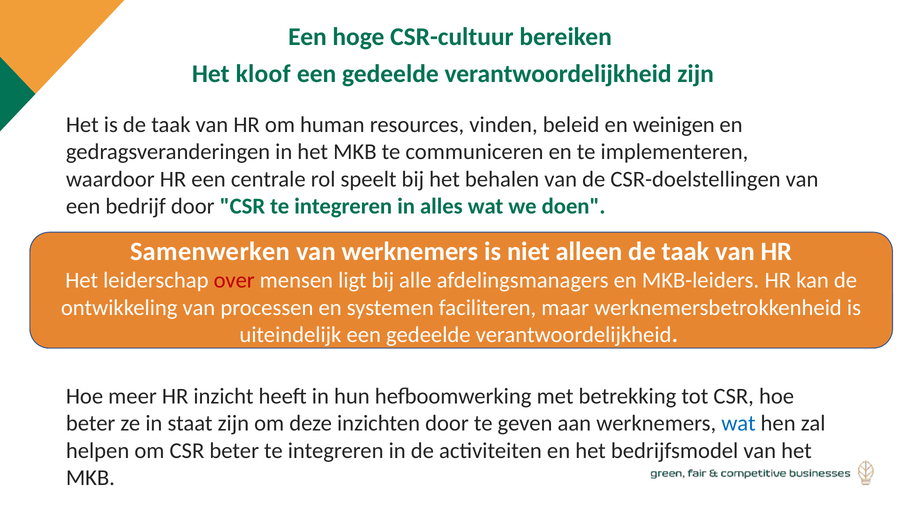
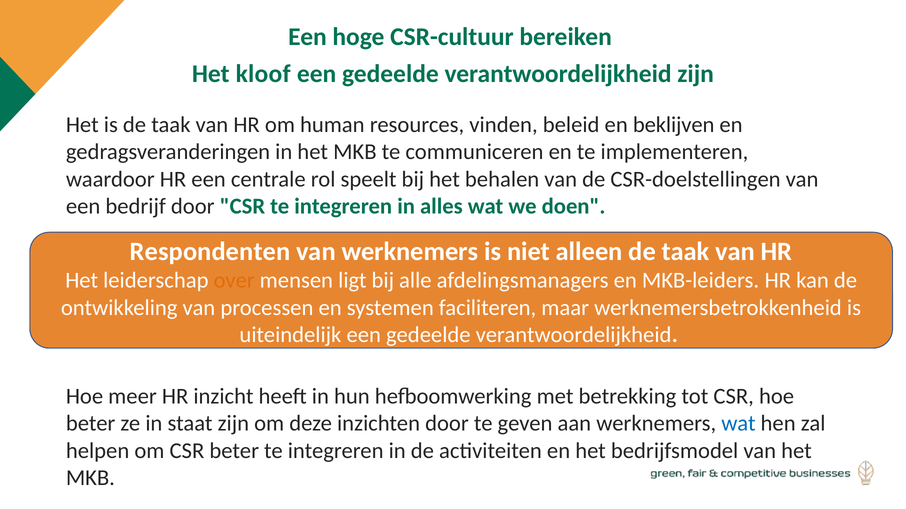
weinigen: weinigen -> beklijven (674, 125)
Samenwerken: Samenwerken -> Respondenten (210, 252)
over colour: red -> orange (234, 281)
